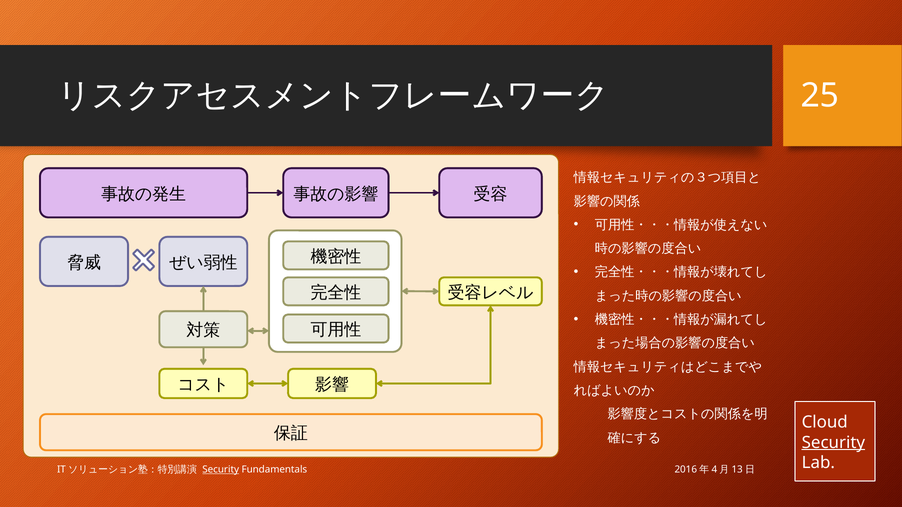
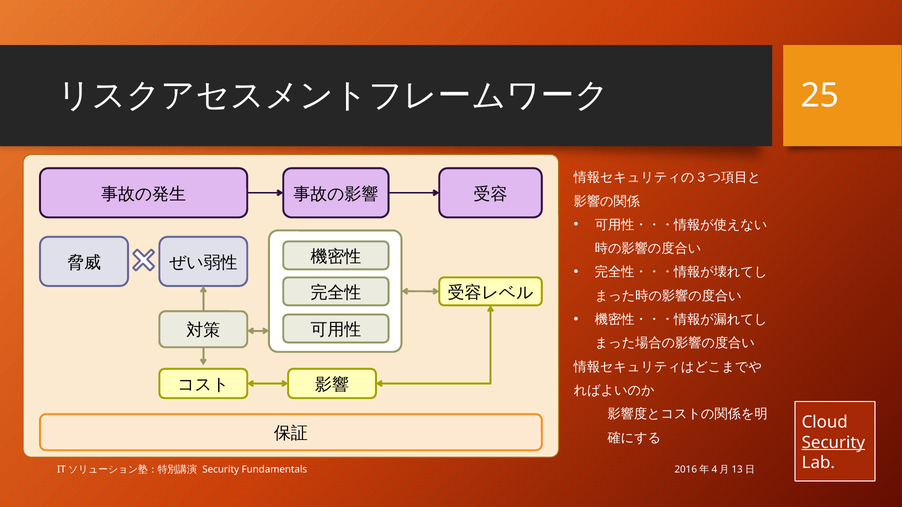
Security underline: present -> none (221, 470)
